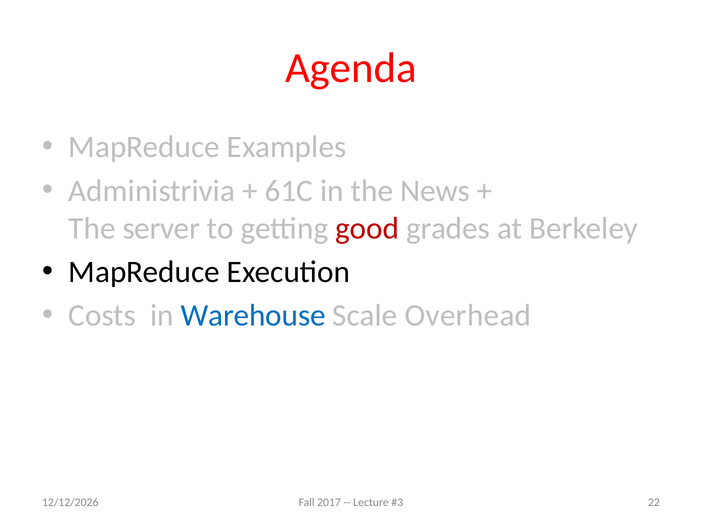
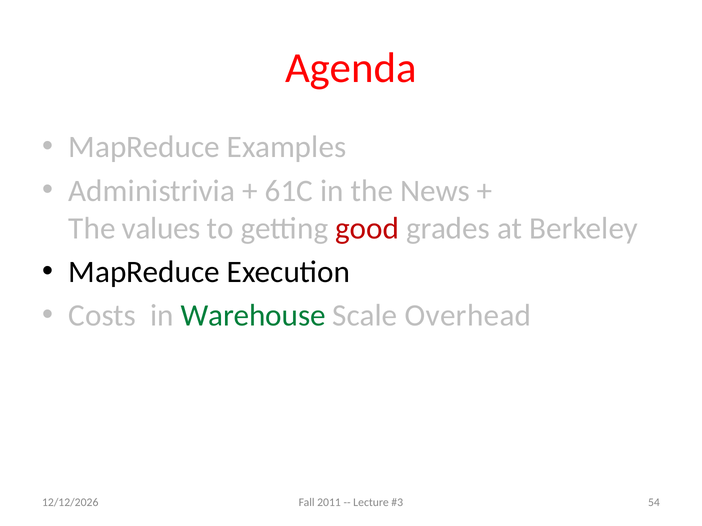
server: server -> values (161, 228)
Warehouse colour: blue -> green (253, 316)
2017: 2017 -> 2011 (329, 503)
22: 22 -> 54 (654, 503)
